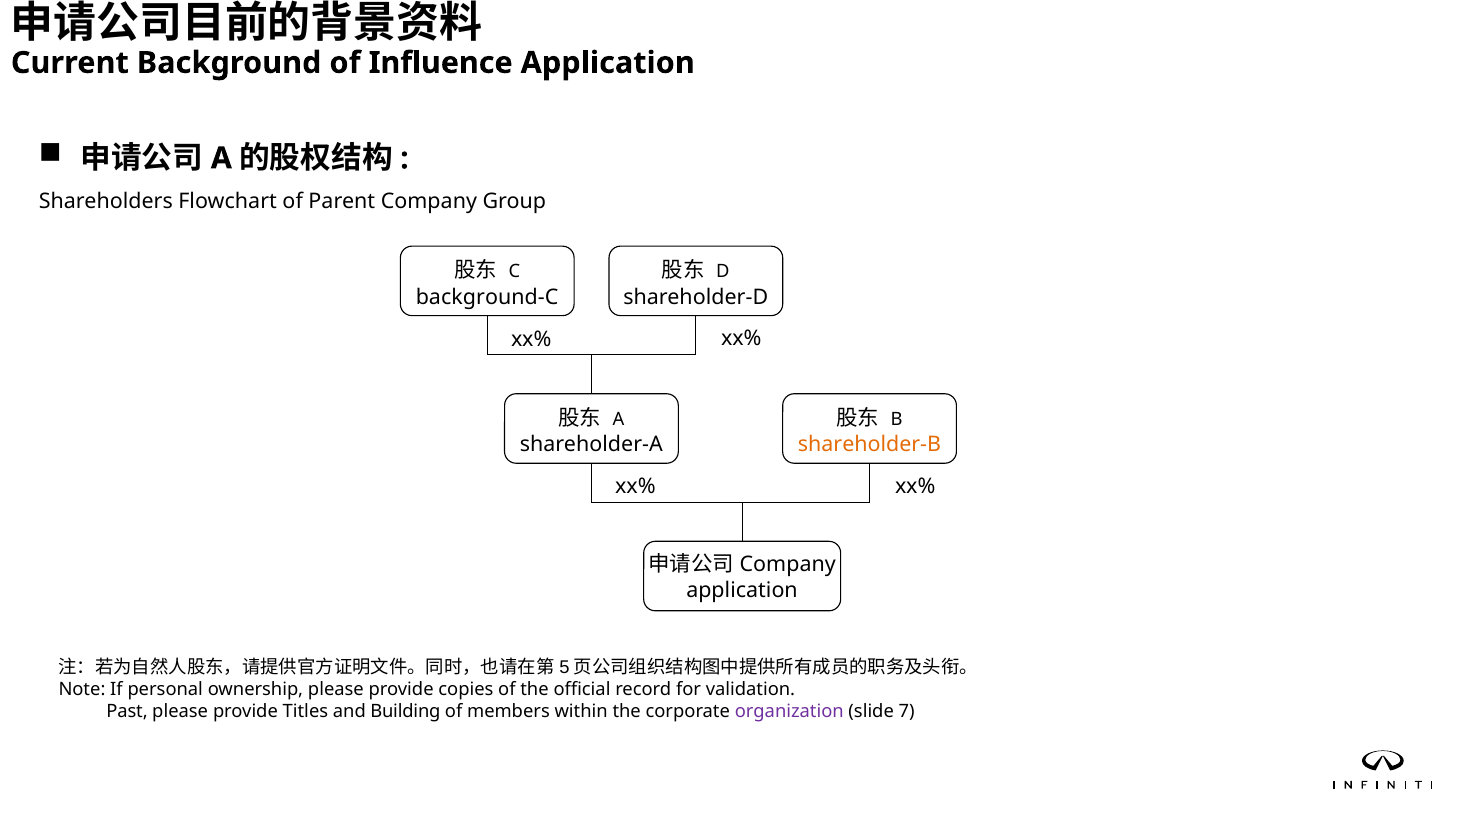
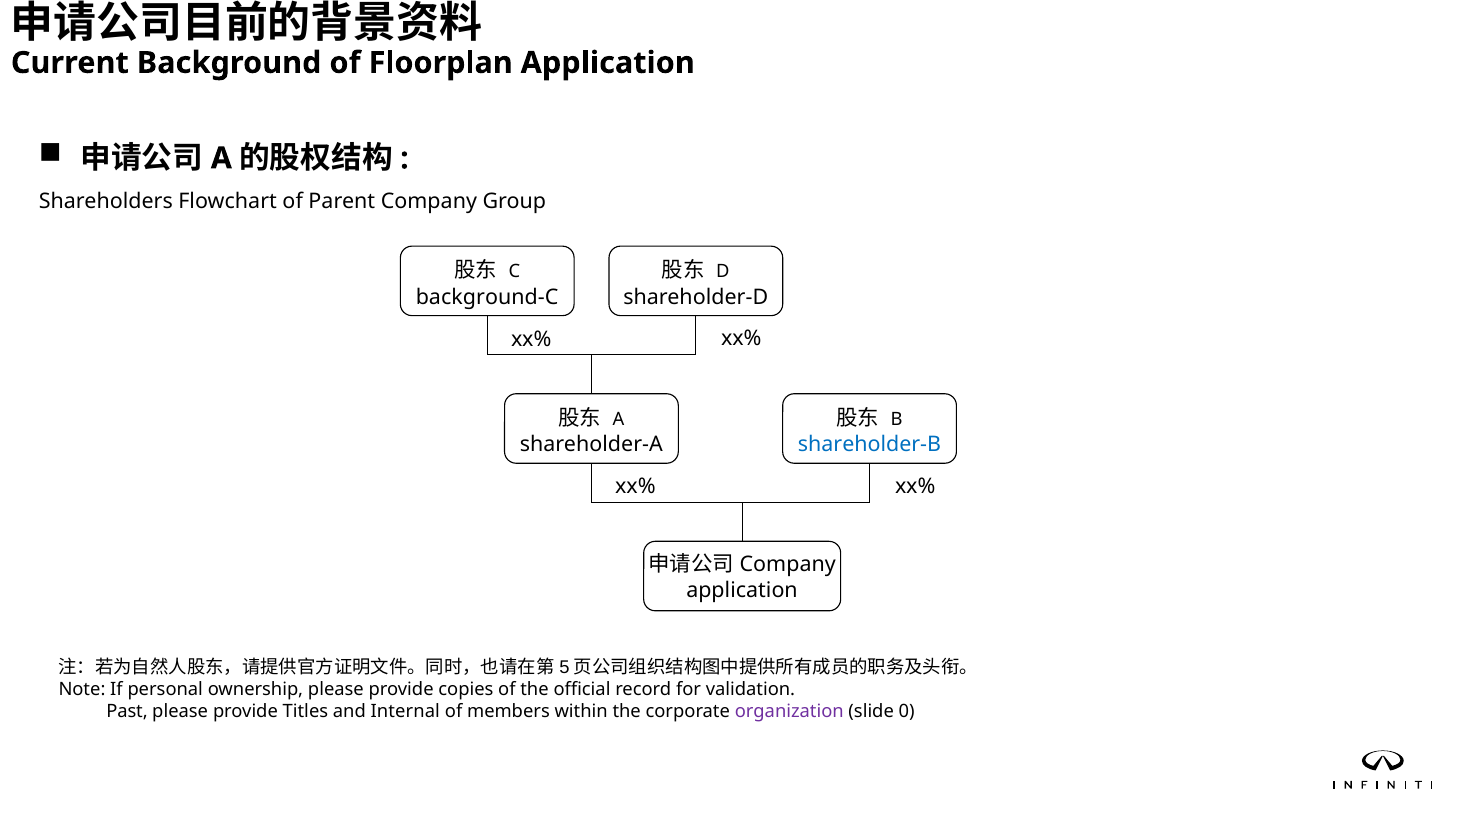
Influence: Influence -> Floorplan (441, 63)
shareholder-B colour: orange -> blue (869, 445)
Building: Building -> Internal (405, 712)
7: 7 -> 0 (907, 712)
